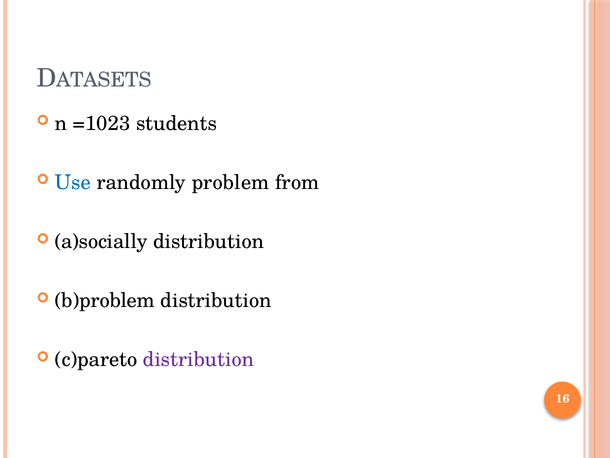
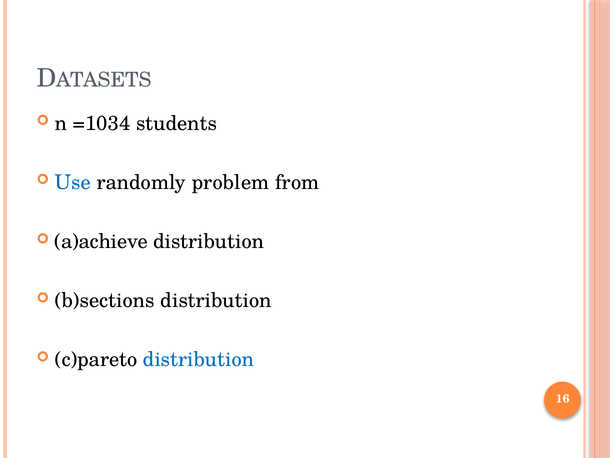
=1023: =1023 -> =1034 (102, 123)
a)socially: a)socially -> a)achieve (101, 241)
b)problem: b)problem -> b)sections (105, 300)
distribution colour: purple -> blue (198, 359)
